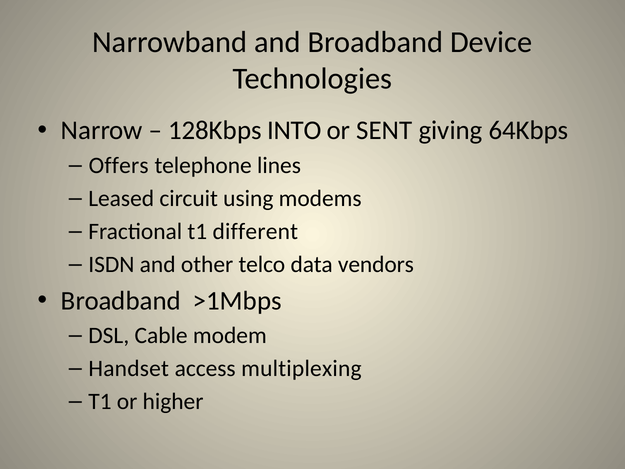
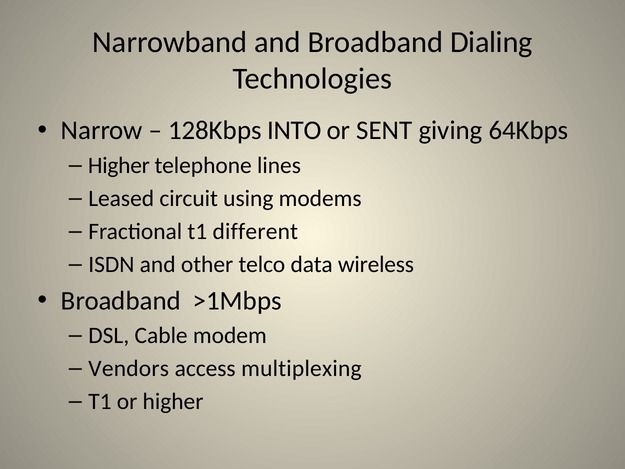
Device: Device -> Dialing (491, 42)
Offers: Offers -> Higher (119, 165)
vendors: vendors -> wireless (376, 264)
Handset: Handset -> Vendors (129, 368)
